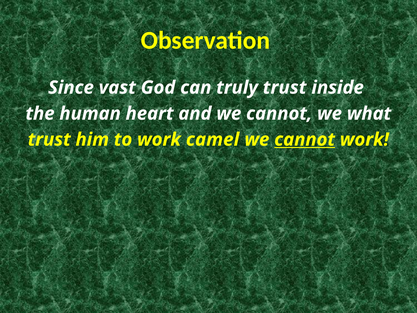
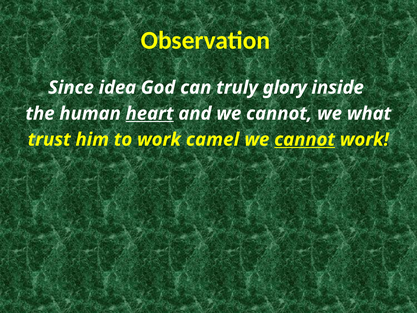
vast: vast -> idea (117, 87)
truly trust: trust -> glory (285, 87)
heart underline: none -> present (150, 113)
